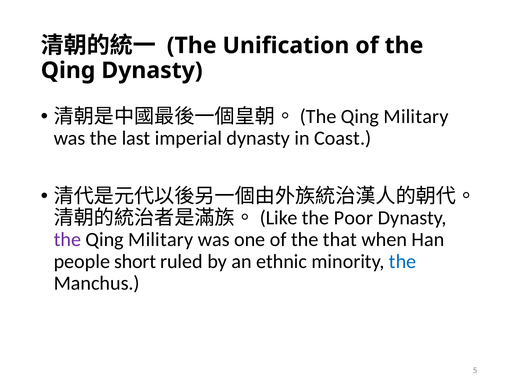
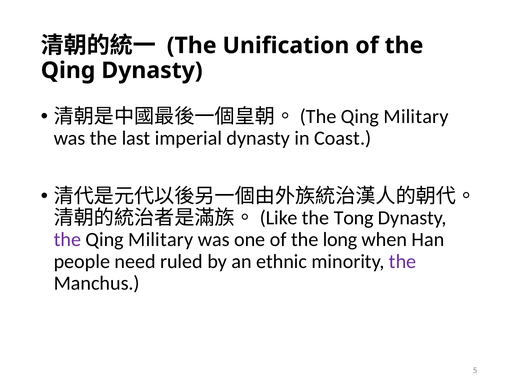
Poor: Poor -> Tong (354, 218)
that: that -> long (340, 240)
short: short -> need (135, 262)
the colour: blue -> purple (403, 262)
